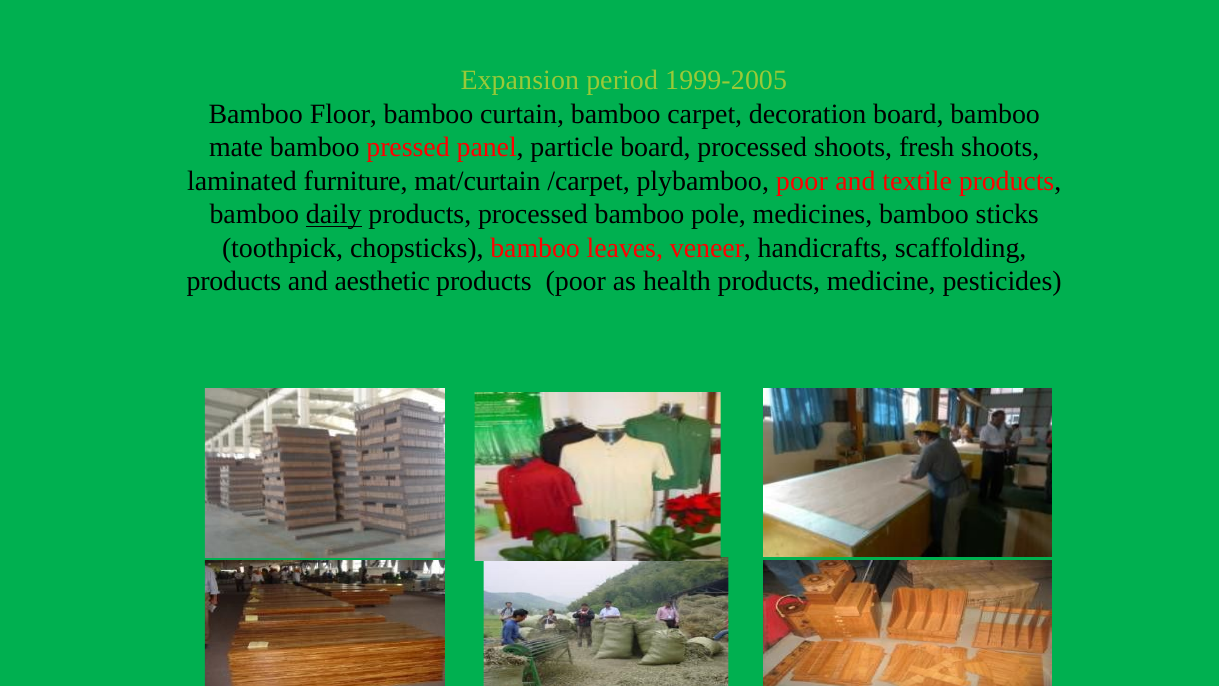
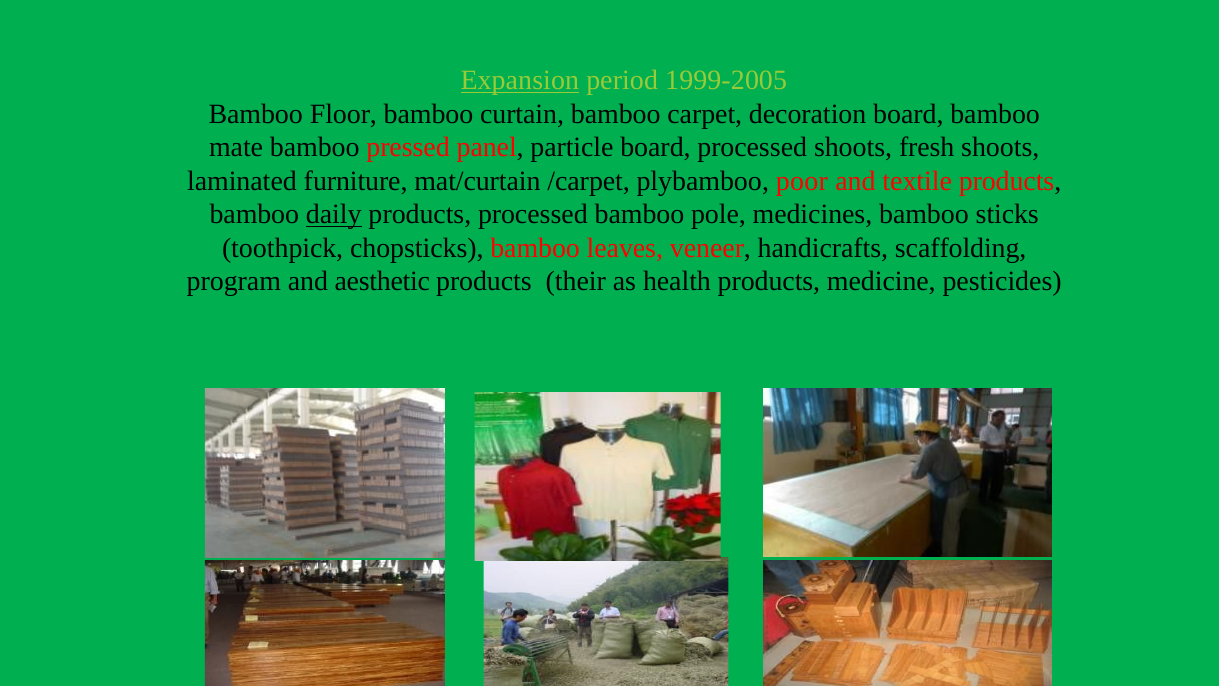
Expansion underline: none -> present (520, 80)
products: products -> program (234, 281)
products poor: poor -> their (576, 281)
